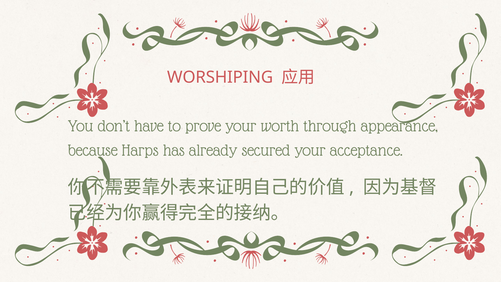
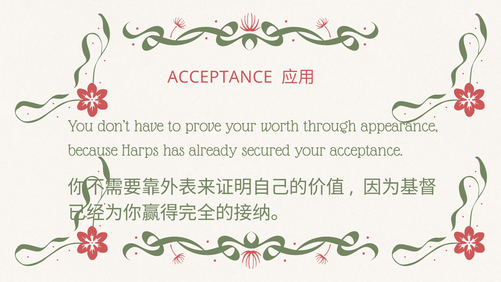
WORSHIPING: WORSHIPING -> ACCEPTANCE (220, 77)
